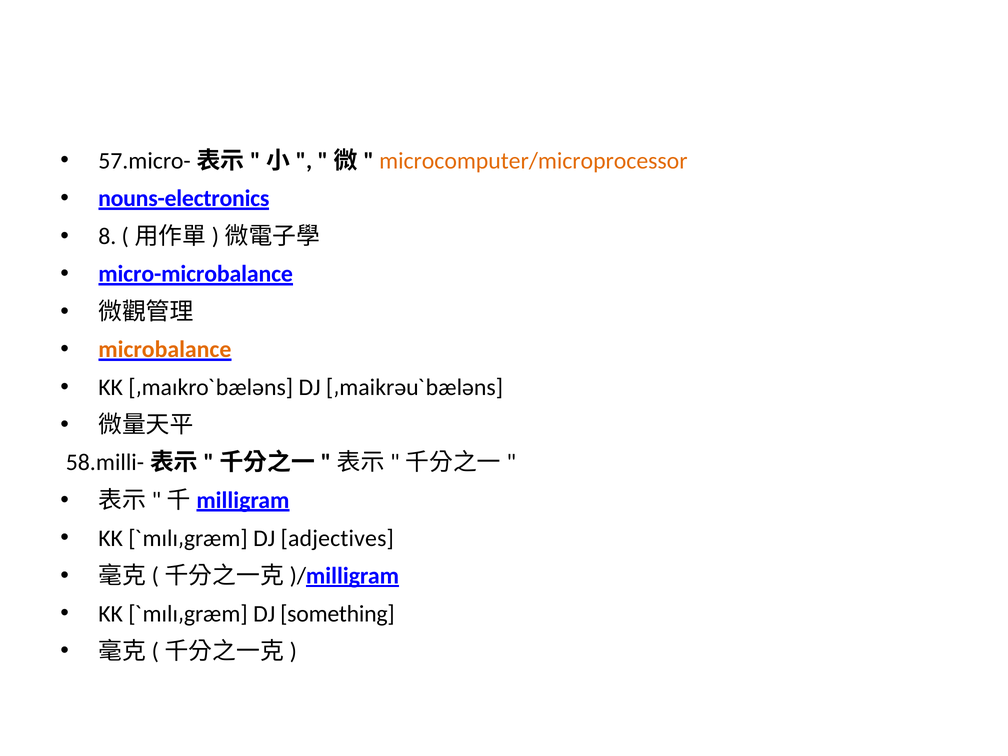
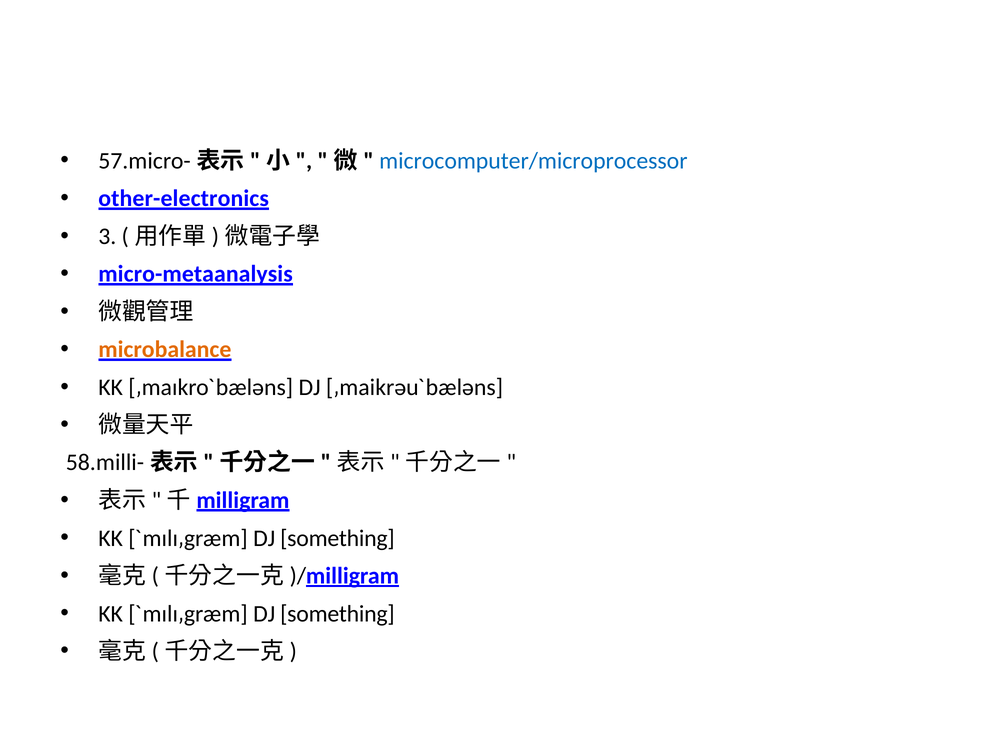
microcomputer/microprocessor colour: orange -> blue (533, 161)
nouns-electronics: nouns-electronics -> other-electronics (184, 198)
8: 8 -> 3 (107, 236)
micro-microbalance: micro-microbalance -> micro-metaanalysis (196, 274)
adjectives: adjectives -> something (337, 538)
